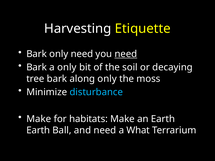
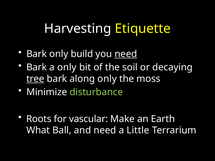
only need: need -> build (82, 54)
tree underline: none -> present (35, 79)
disturbance colour: light blue -> light green (96, 92)
Make: Make -> Roots (39, 119)
habitats: habitats -> vascular (89, 119)
Earth: Earth -> What (38, 131)
What: What -> Little (138, 131)
